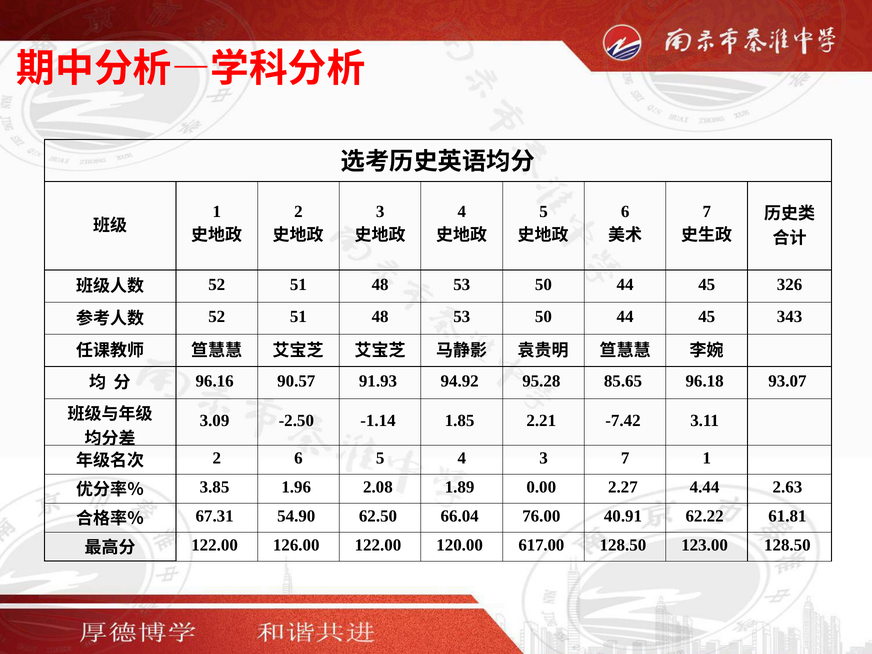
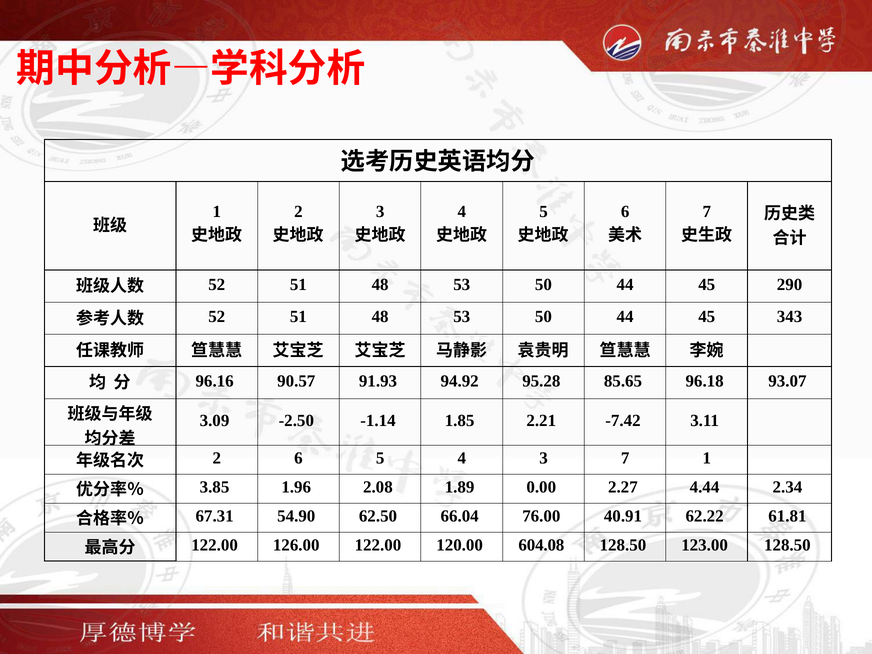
326: 326 -> 290 (790, 285)
2.63: 2.63 -> 2.34 (787, 487)
617.00: 617.00 -> 604.08 (541, 545)
